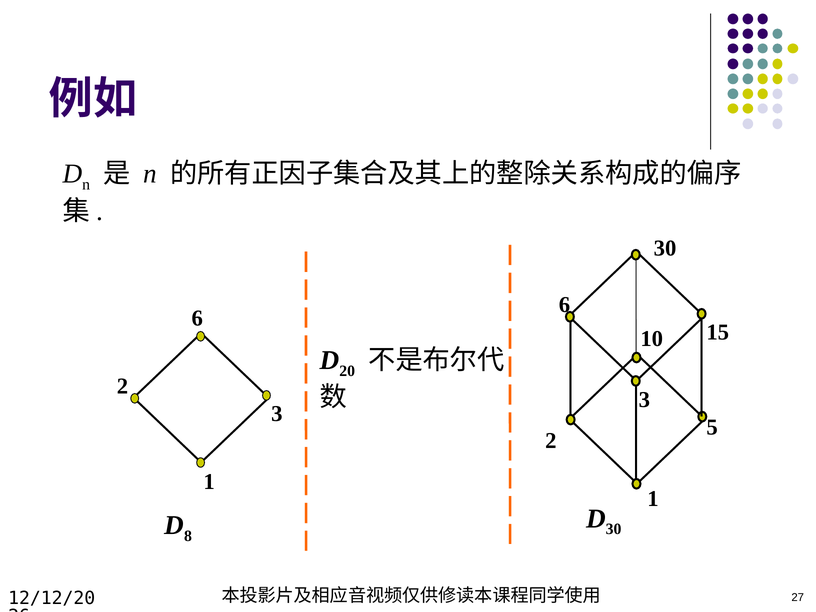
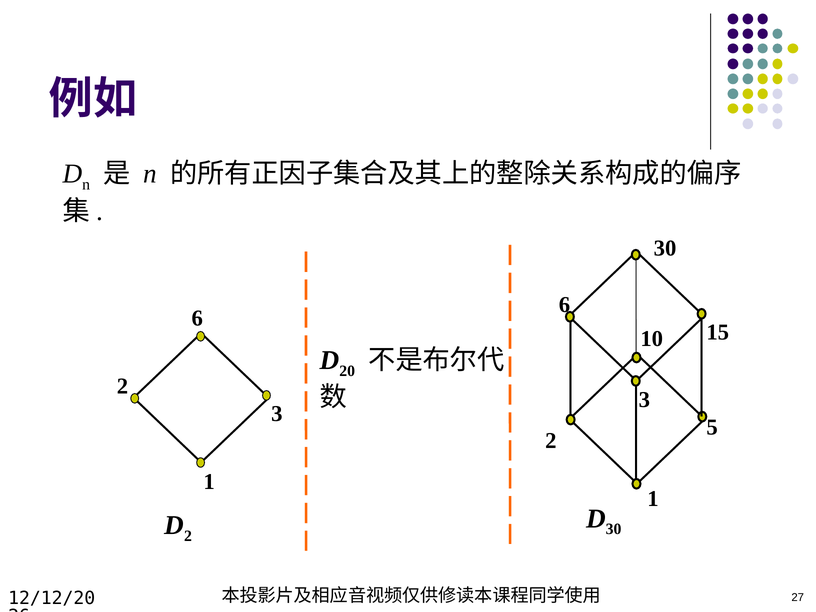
8: 8 -> 2 (188, 536)
